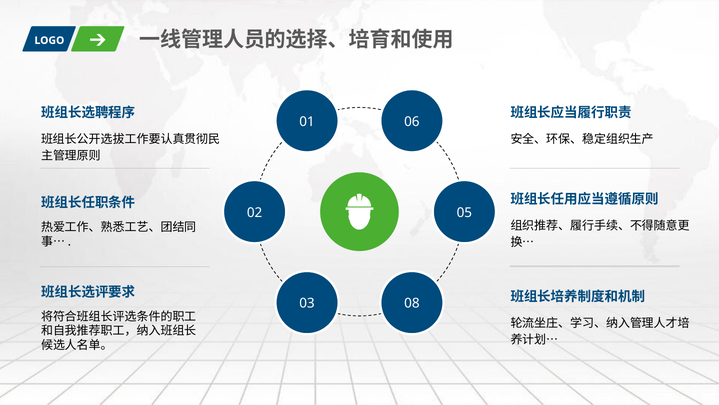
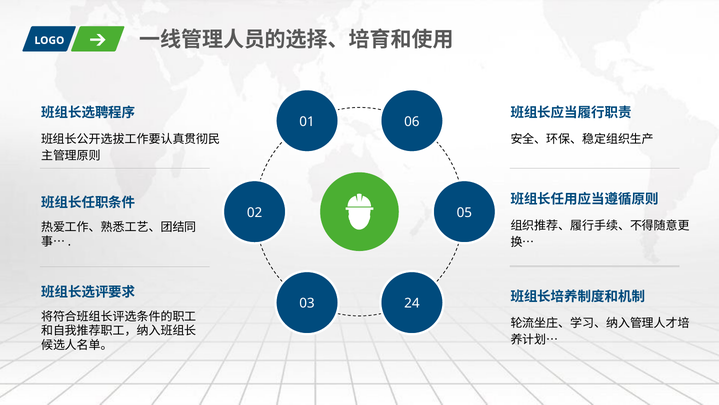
08: 08 -> 24 (412, 303)
